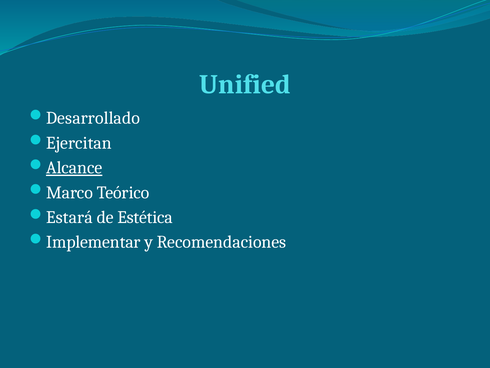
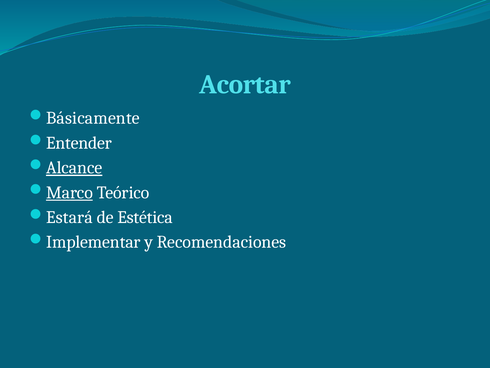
Unified: Unified -> Acortar (245, 85)
Desarrollado: Desarrollado -> Básicamente (93, 118)
Ejercitan: Ejercitan -> Entender (79, 143)
Marco underline: none -> present (69, 192)
